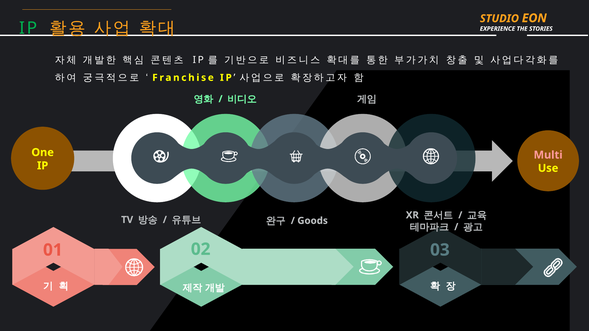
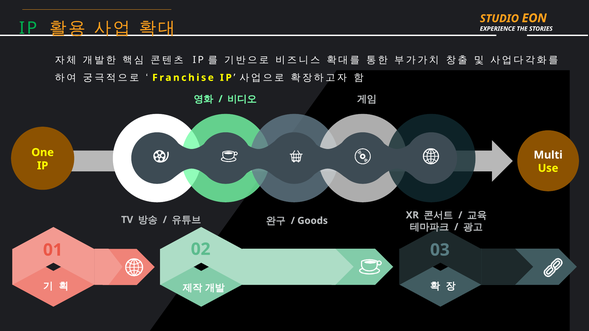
Multi colour: pink -> white (548, 155)
